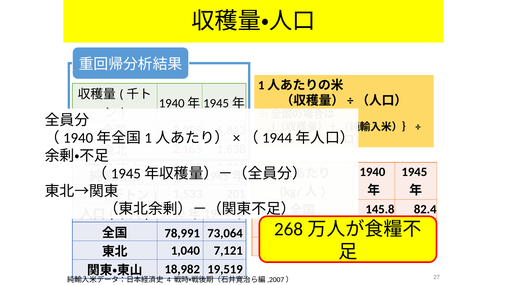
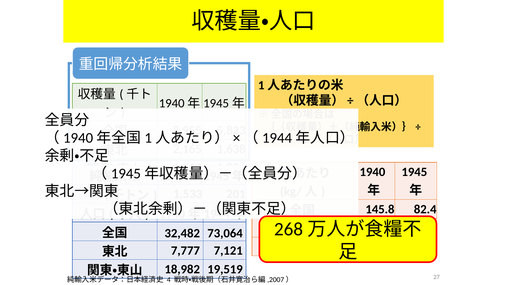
78,991: 78,991 -> 32,482 (182, 233)
1,040: 1,040 -> 7,777 (185, 251)
